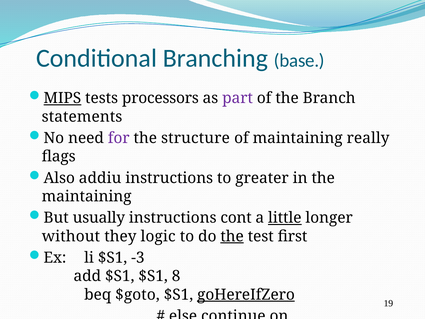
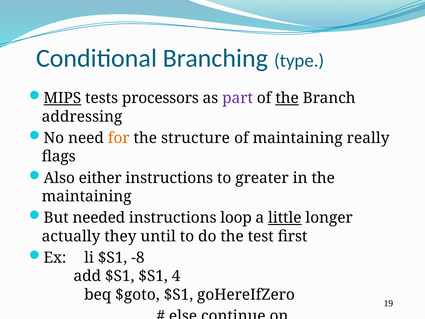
base: base -> type (299, 60)
the underline: none -> present (287, 98)
statements: statements -> addressing (82, 117)
for colour: purple -> orange (119, 138)
addiu: addiu -> either (100, 178)
usually: usually -> needed (99, 218)
cont: cont -> loop (236, 218)
without: without -> actually (71, 236)
logic: logic -> until (158, 236)
the underline: present -> none (232, 236)
-3: -3 -> -8 (138, 258)
8: 8 -> 4 (176, 276)
goHereIfZero underline: present -> none (246, 294)
